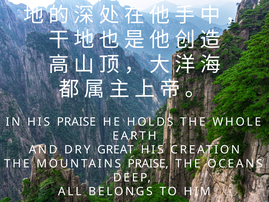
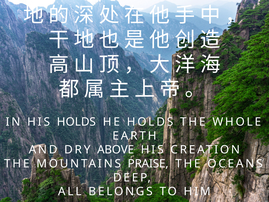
HIS PRAISE: PRAISE -> HOLDS (76, 122)
GREAT: GREAT -> ABOVE (116, 150)
